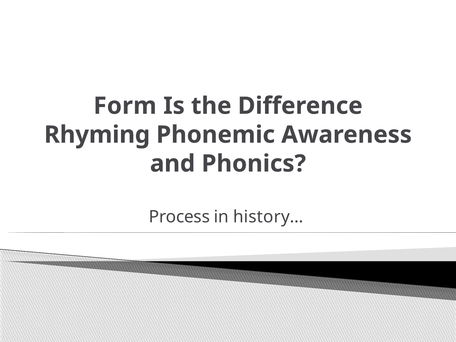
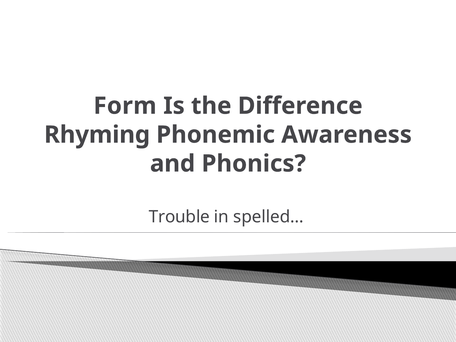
Process: Process -> Trouble (179, 217)
history…: history… -> spelled… (268, 217)
